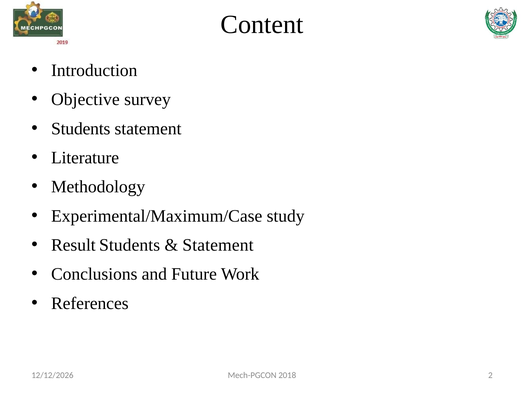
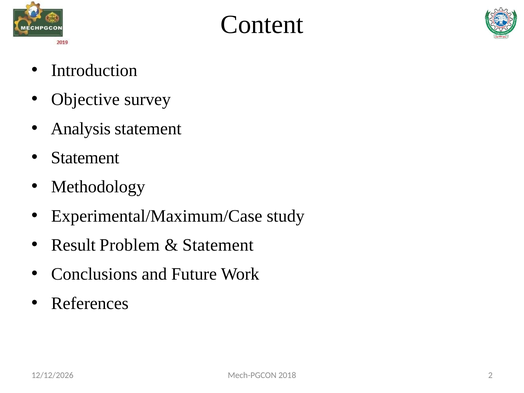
Students: Students -> Analysis (81, 129)
Literature: Literature -> Statement (85, 158)
Result Students: Students -> Problem (130, 245)
